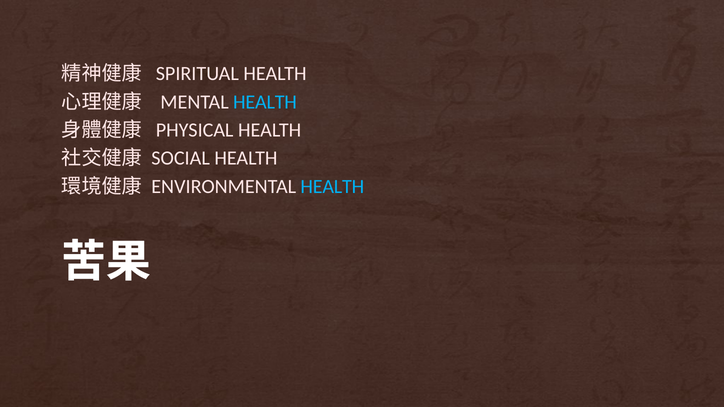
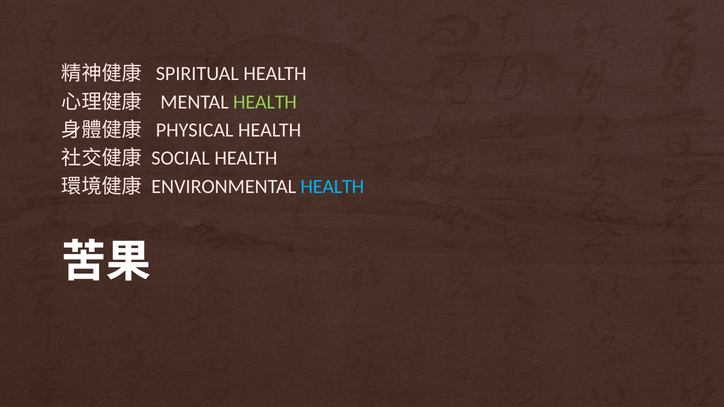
HEALTH colour: light blue -> light green (265, 102)
